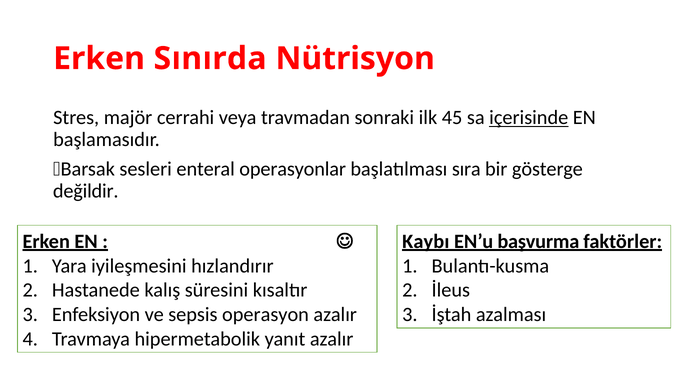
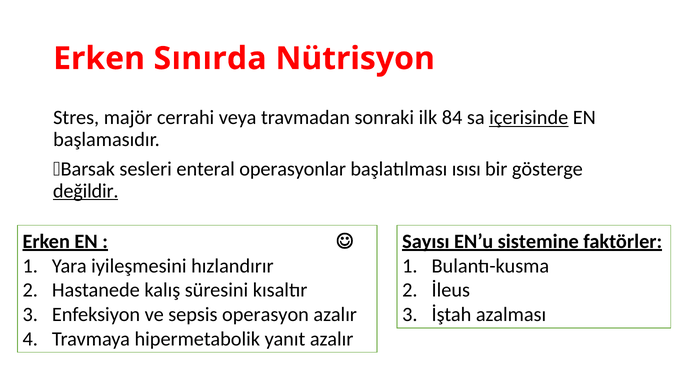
45: 45 -> 84 (452, 118)
sıra: sıra -> ısısı (466, 169)
değildir underline: none -> present (86, 191)
Kaybı: Kaybı -> Sayısı (426, 241)
başvurma: başvurma -> sistemine (538, 241)
